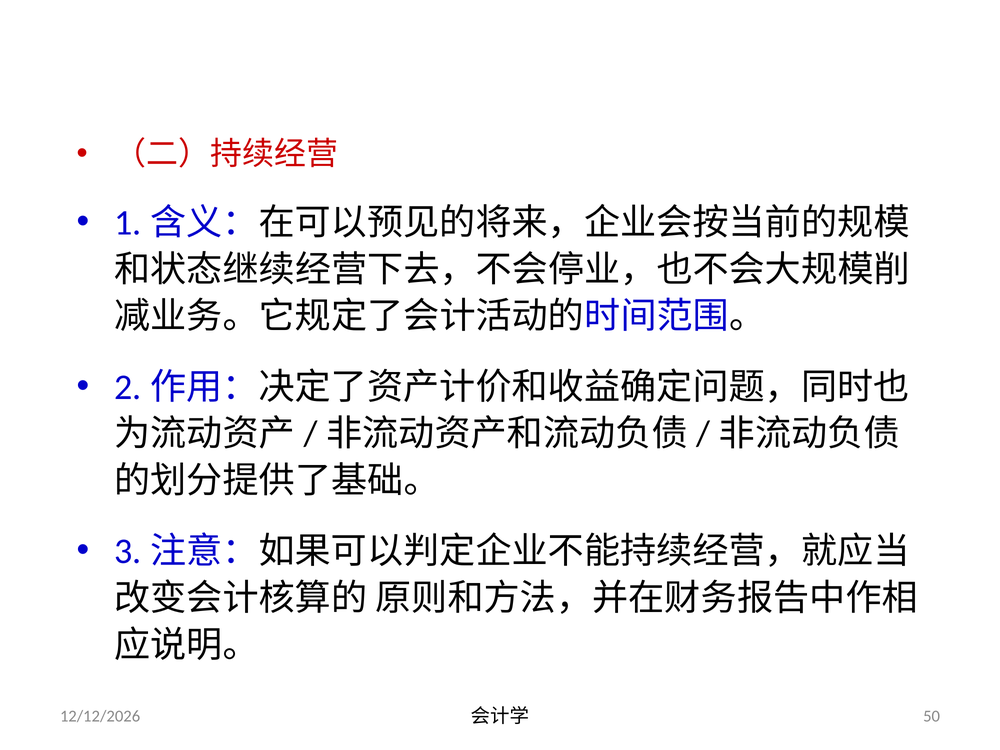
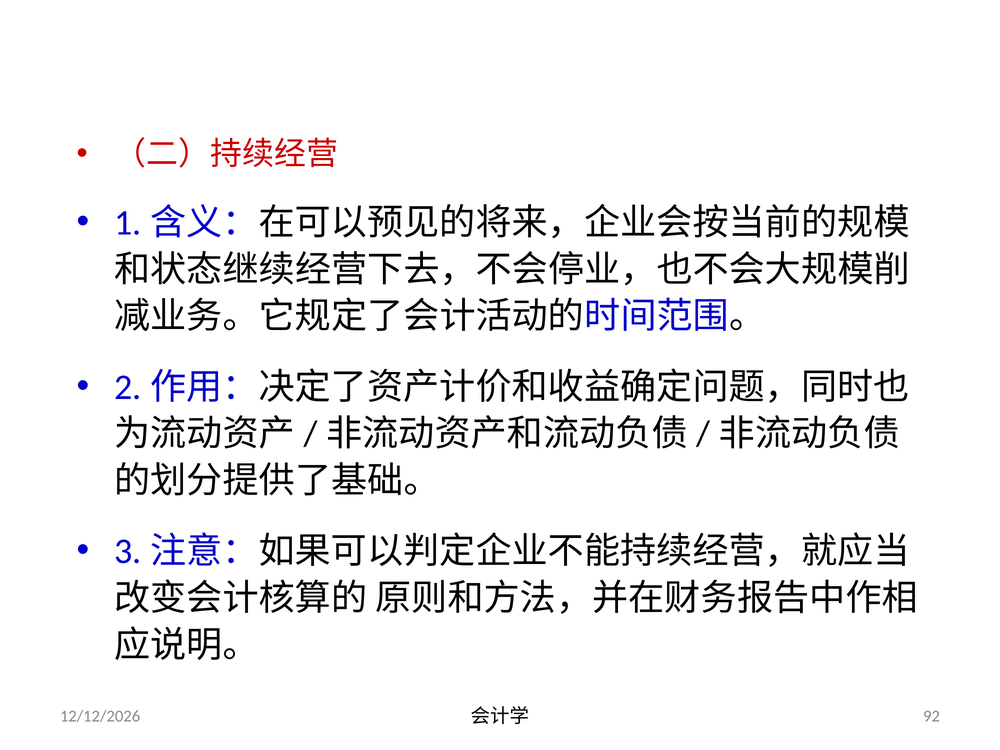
50: 50 -> 92 (932, 716)
